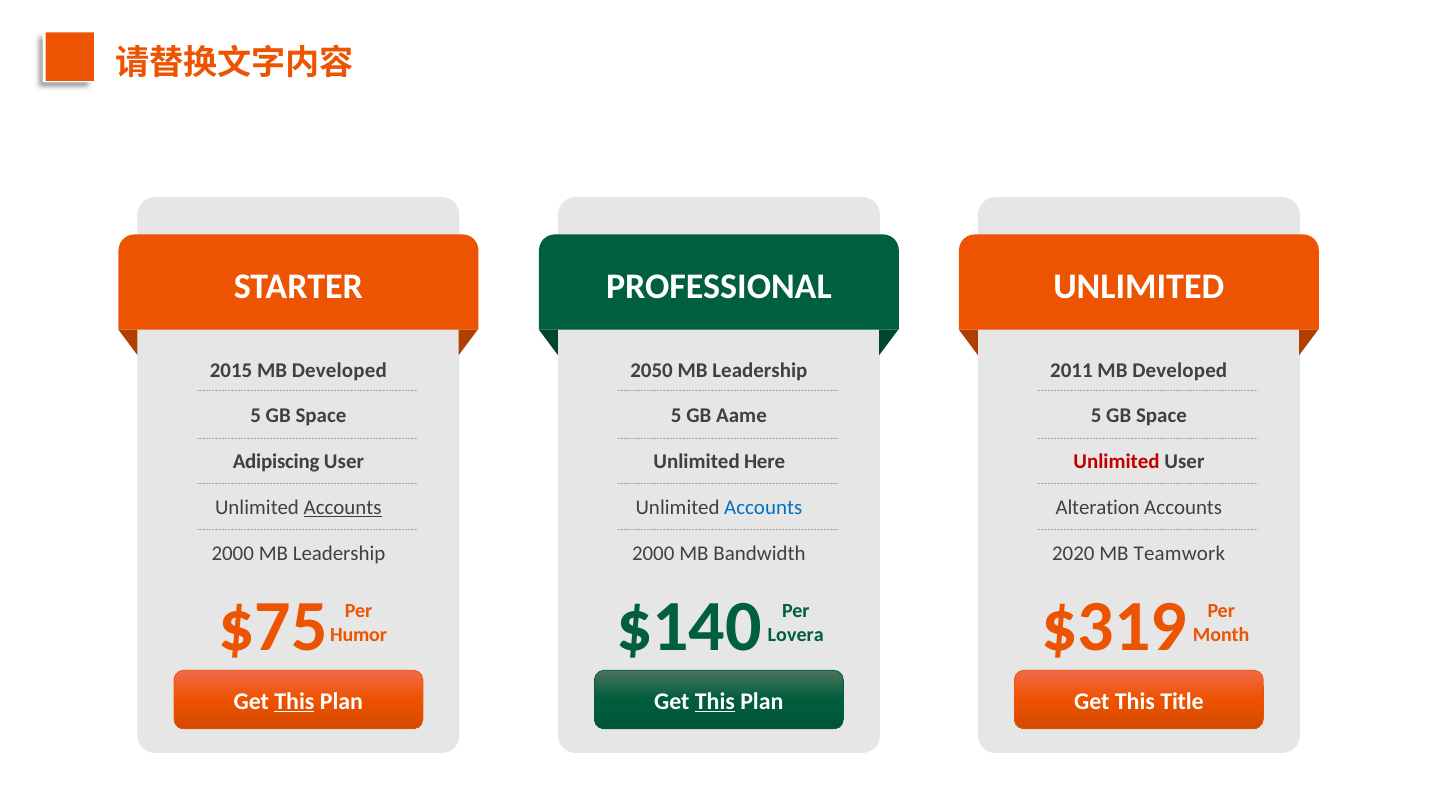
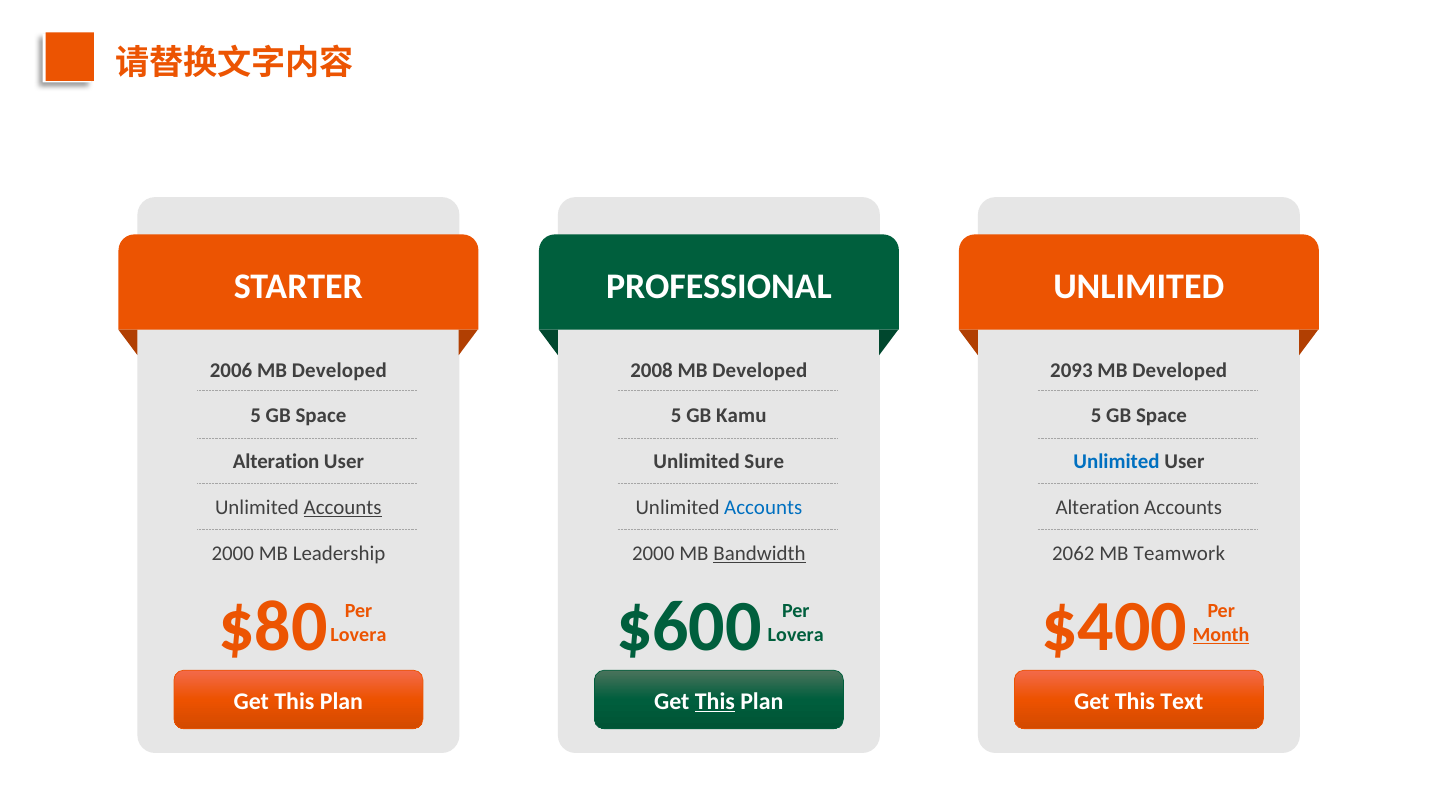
2015: 2015 -> 2006 (231, 370)
2050: 2050 -> 2008 (652, 370)
Leadership: Leadership -> Developed (760, 370)
2011: 2011 -> 2093 (1071, 370)
Aame: Aame -> Kamu (741, 416)
Adipiscing: Adipiscing -> Alteration (276, 462)
Here: Here -> Sure (764, 462)
Unlimited colour: red -> blue (1117, 462)
Bandwidth underline: none -> present (760, 553)
2020: 2020 -> 2062 (1073, 553)
$75: $75 -> $80 (273, 626)
$140: $140 -> $600 (689, 626)
$319: $319 -> $400 (1114, 626)
Humor: Humor -> Lovera (358, 635)
Month underline: none -> present (1221, 635)
This underline: present -> none (294, 701)
Title: Title -> Text (1182, 701)
